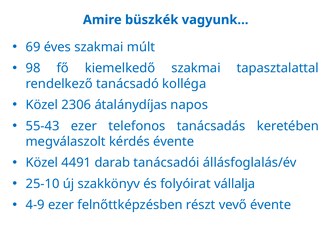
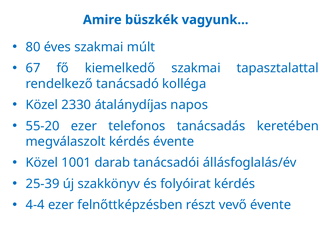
69: 69 -> 80 (33, 47)
98: 98 -> 67 (33, 68)
2306: 2306 -> 2330 (76, 105)
55-43: 55-43 -> 55-20 (43, 126)
4491: 4491 -> 1001 (76, 163)
25-10: 25-10 -> 25-39 (43, 184)
folyóirat vállalja: vállalja -> kérdés (235, 184)
4-9: 4-9 -> 4-4 (35, 205)
